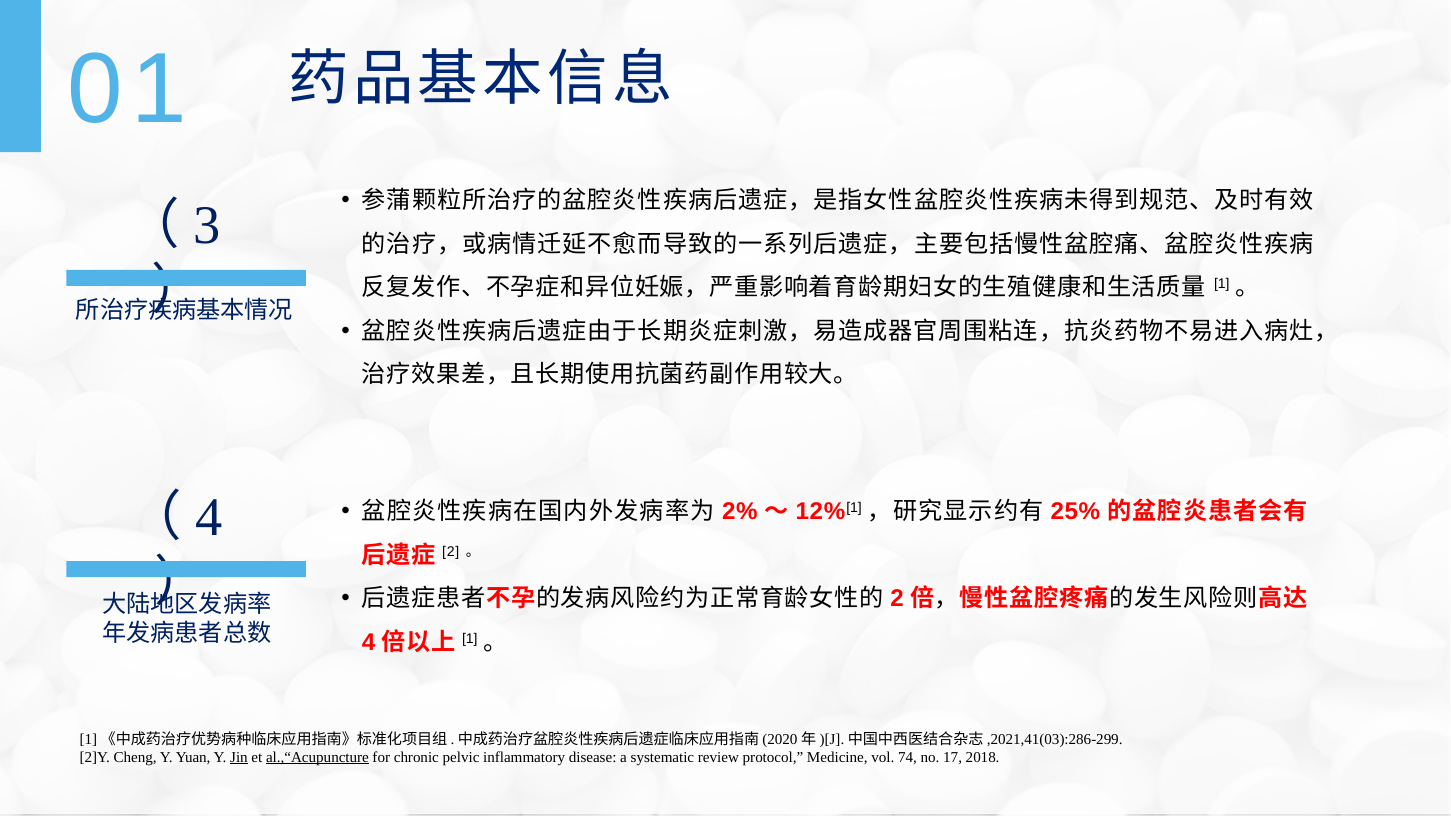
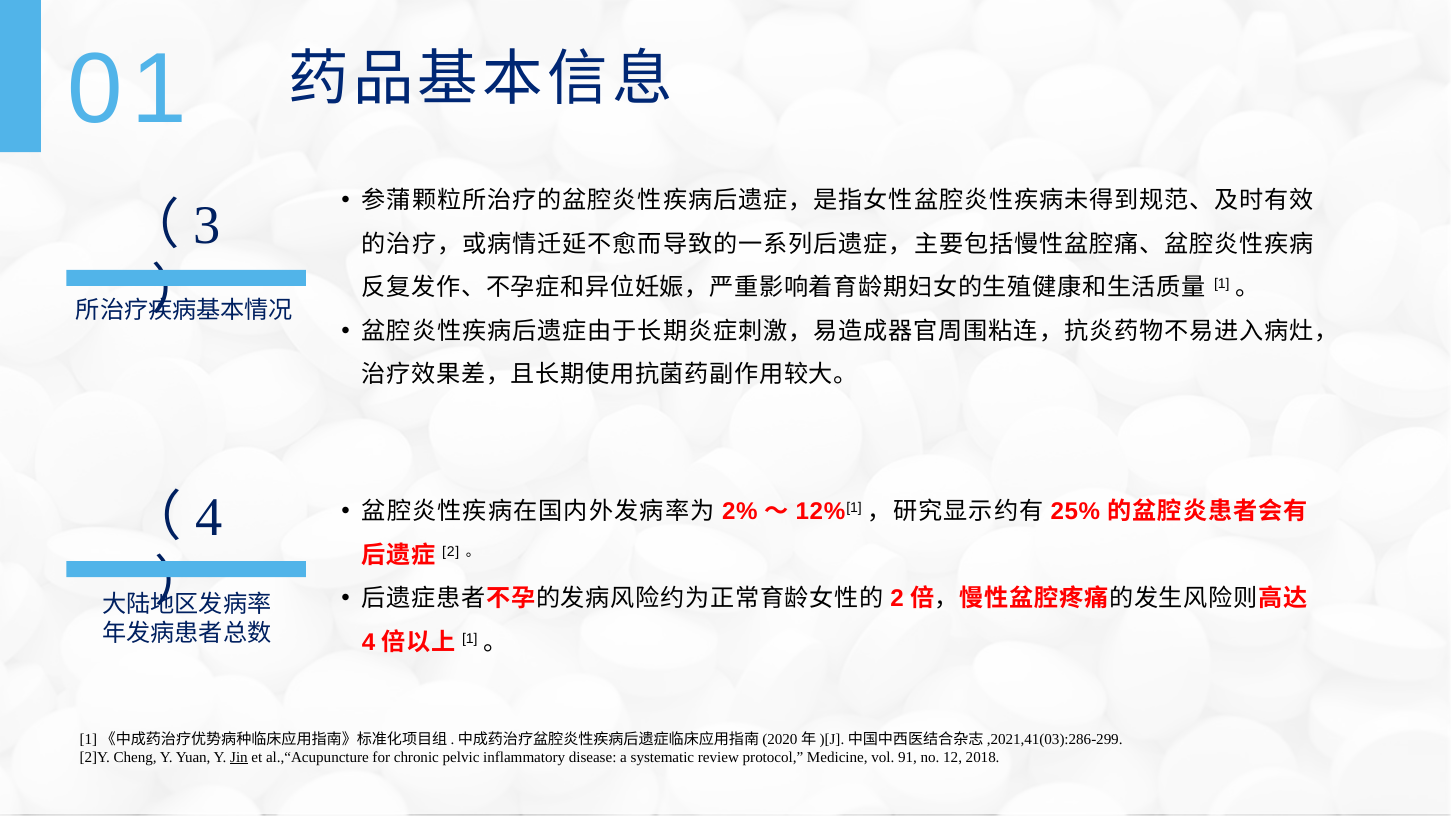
al.,“Acupuncture underline: present -> none (317, 758)
74: 74 -> 91 (908, 758)
17: 17 -> 12 (953, 758)
